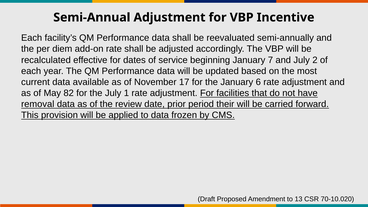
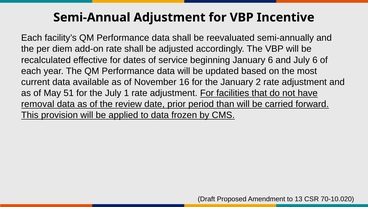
January 7: 7 -> 6 (270, 60)
July 2: 2 -> 6 (315, 60)
17: 17 -> 16 (184, 82)
6: 6 -> 2 (258, 82)
82: 82 -> 51 (69, 93)
their: their -> than (225, 104)
